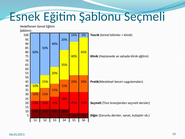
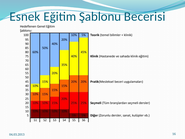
Seçmeli: Seçmeli -> Becerisi (145, 16)
